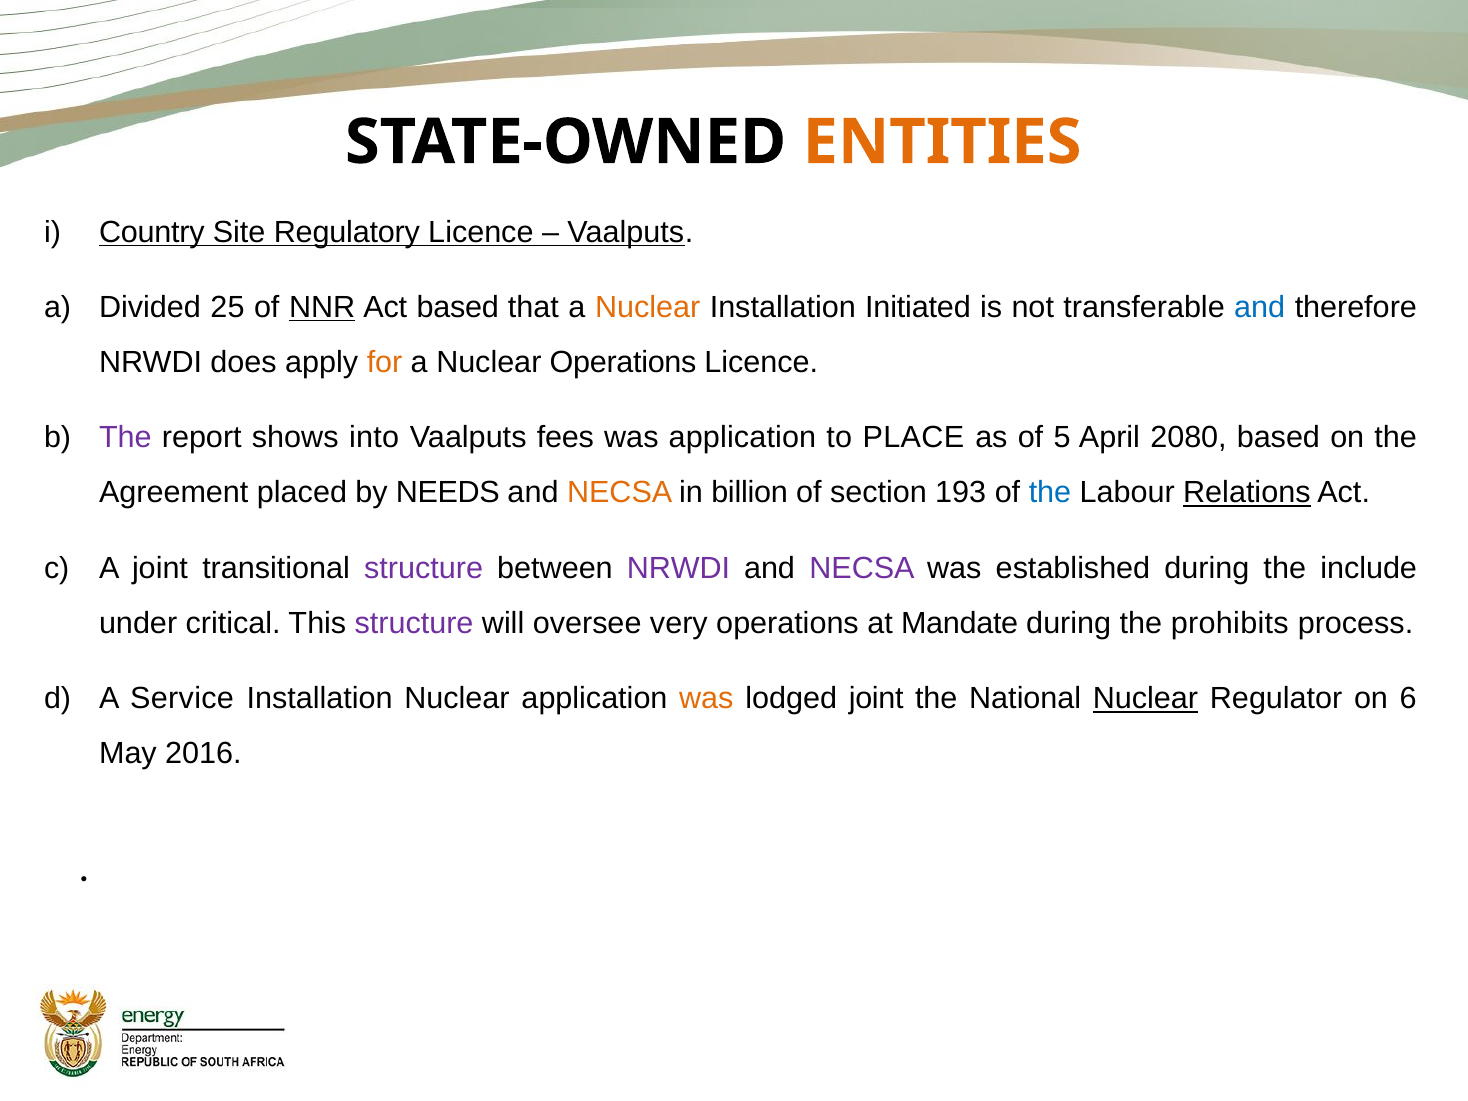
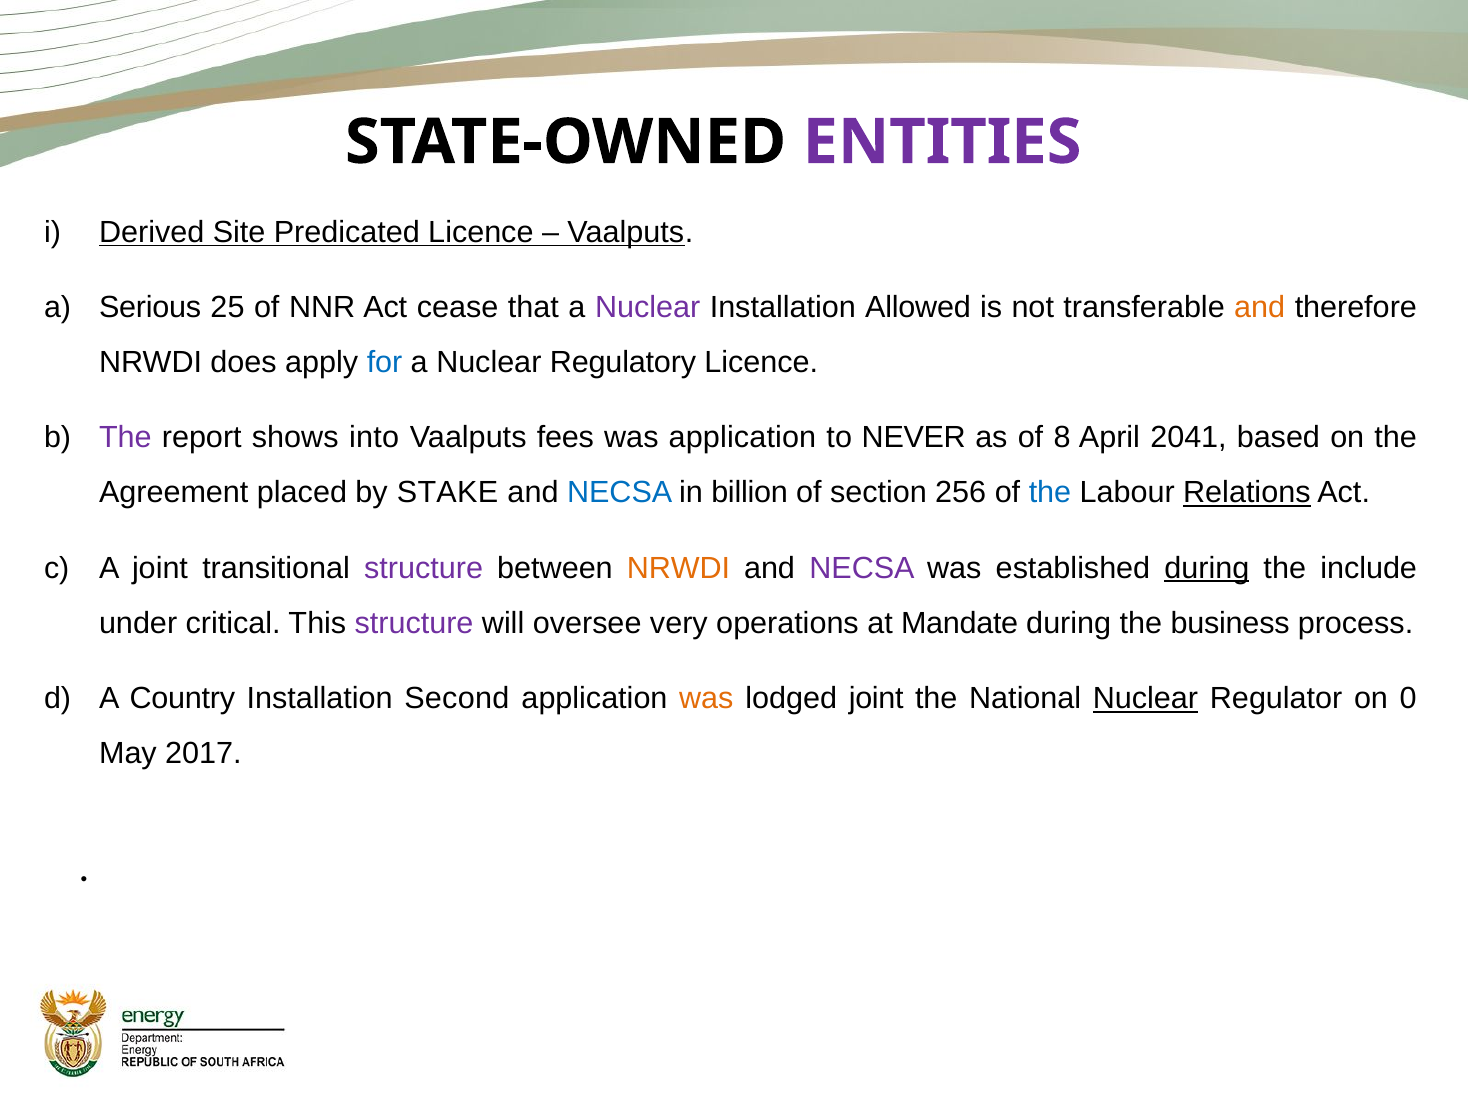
ENTITIES colour: orange -> purple (942, 142)
Country: Country -> Derived (152, 232)
Regulatory: Regulatory -> Predicated (347, 232)
Divided: Divided -> Serious (150, 307)
NNR underline: present -> none (322, 307)
Act based: based -> cease (458, 307)
Nuclear colour: orange -> purple (648, 307)
Initiated: Initiated -> Allowed (918, 307)
and colour: blue -> orange (1260, 307)
for colour: orange -> blue (385, 362)
Nuclear Operations: Operations -> Regulatory (623, 362)
PLACE: PLACE -> NEVER (914, 438)
5: 5 -> 8 (1062, 438)
2080: 2080 -> 2041 (1188, 438)
NEEDS: NEEDS -> STAKE (447, 493)
NECSA colour: orange -> blue (620, 493)
193: 193 -> 256 (961, 493)
NRWDI colour: purple -> orange (678, 568)
during underline: none -> present (1207, 568)
prohibits: prohibits -> business (1230, 623)
Service: Service -> Country (182, 699)
Installation Nuclear: Nuclear -> Second (457, 699)
6: 6 -> 0 (1408, 699)
2016: 2016 -> 2017 (203, 754)
